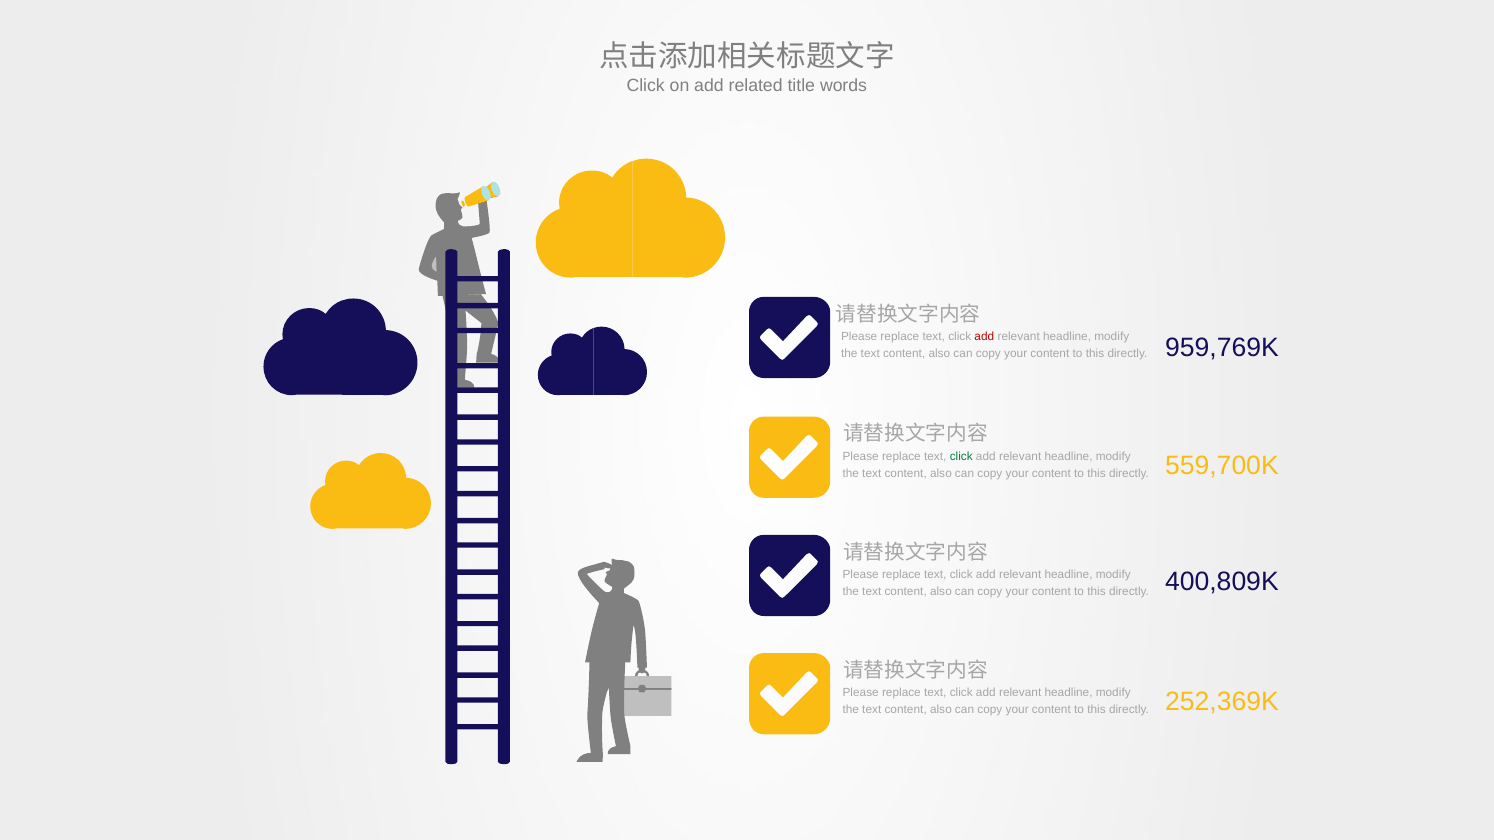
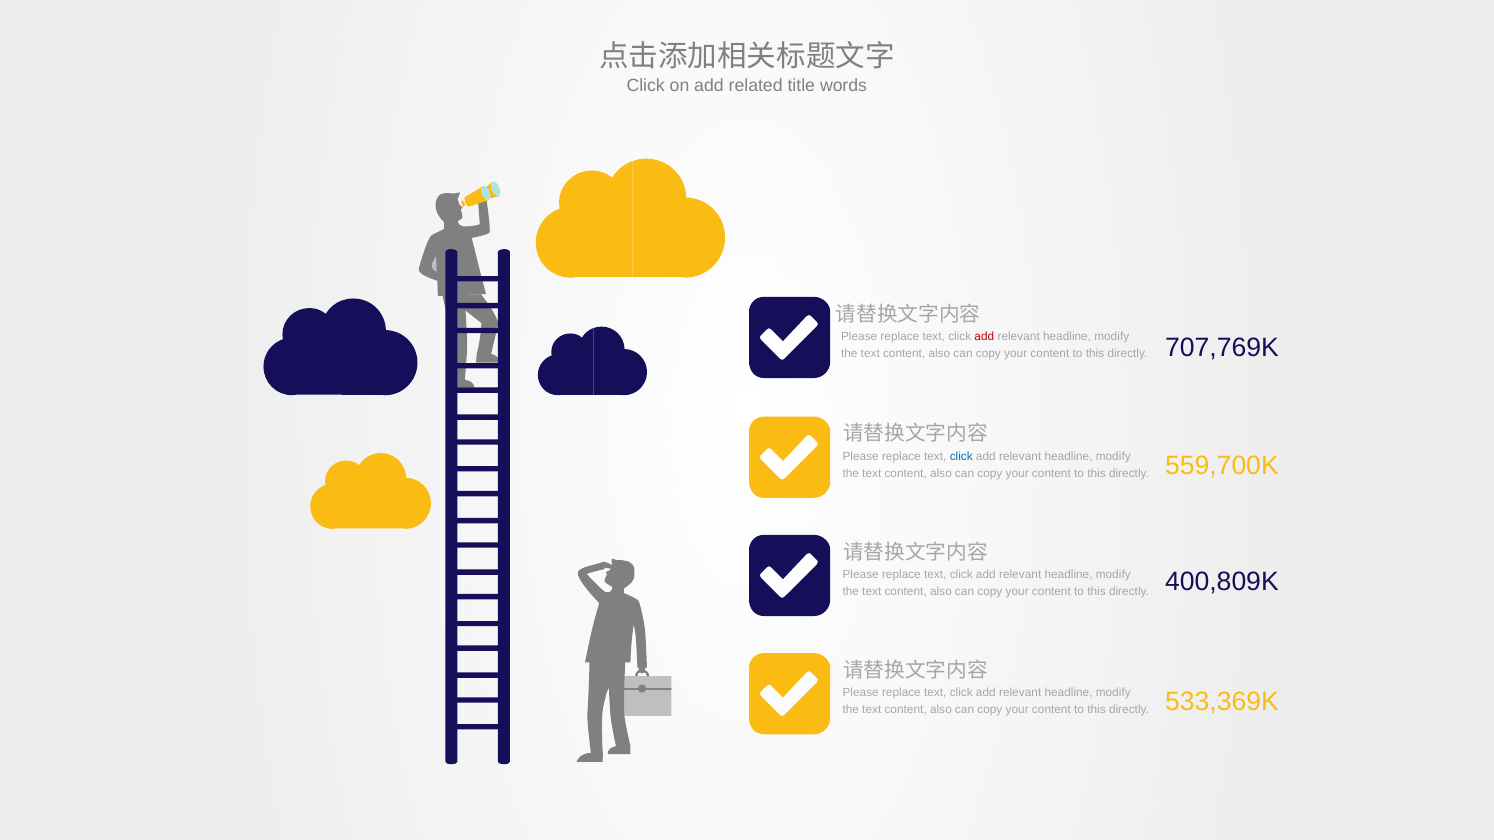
959,769K: 959,769K -> 707,769K (1222, 347)
click colour: green -> blue (961, 456)
252,369K: 252,369K -> 533,369K (1222, 702)
